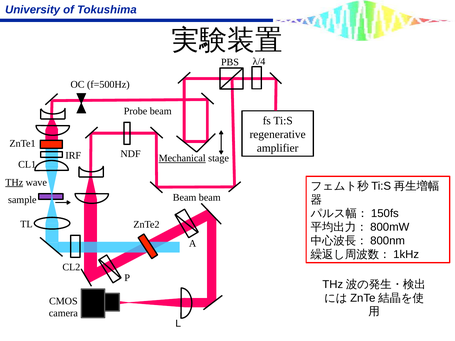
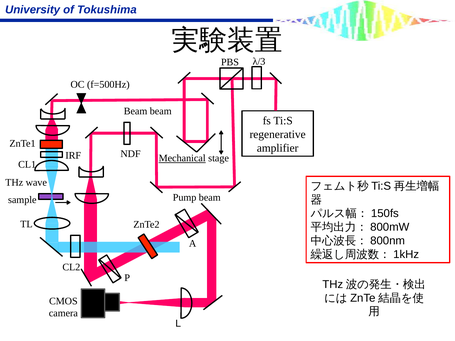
λ/4: λ/4 -> λ/3 (259, 61)
Probe: Probe -> Beam (136, 111)
THz underline: present -> none (14, 182)
Beam: Beam -> Pump (185, 198)
